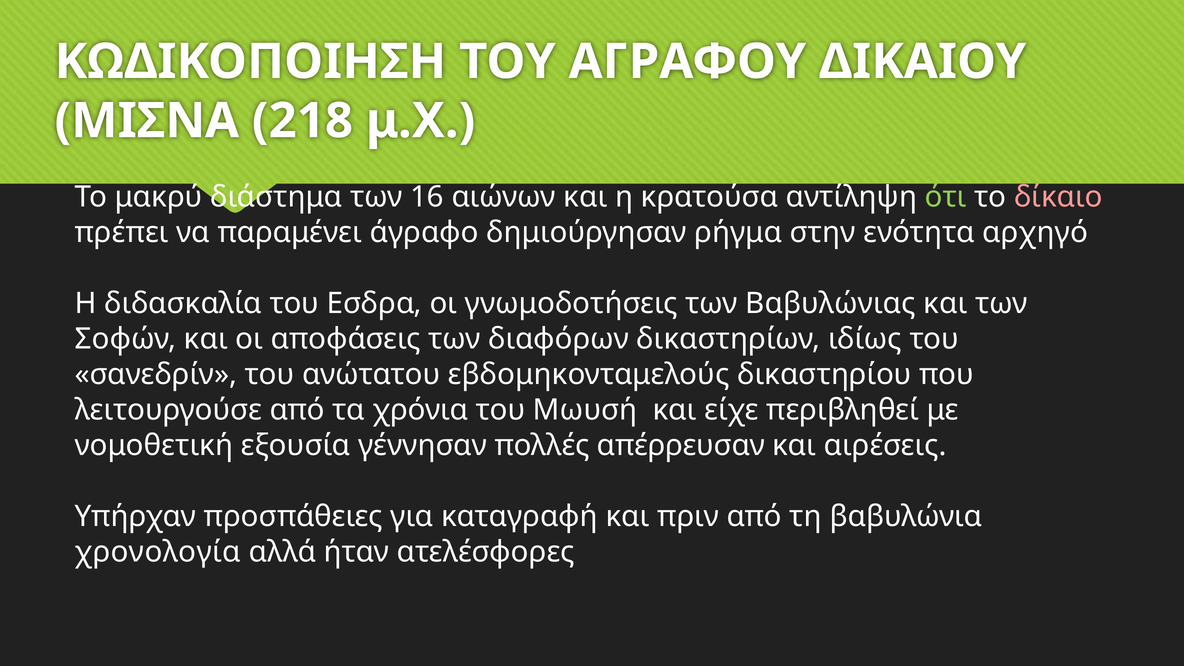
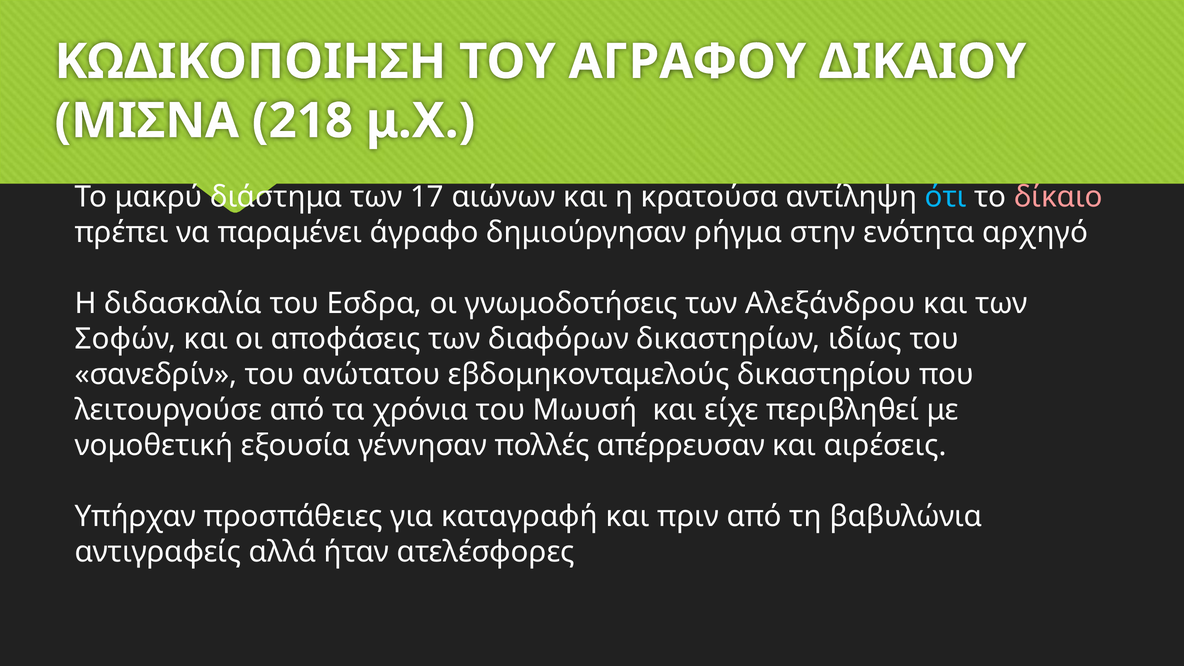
16: 16 -> 17 (427, 197)
ότι colour: light green -> light blue (946, 197)
Βαβυλώνιας: Βαβυλώνιας -> Αλεξάνδρου (830, 304)
χρονολογία: χρονολογία -> αντιγραφείς (158, 552)
